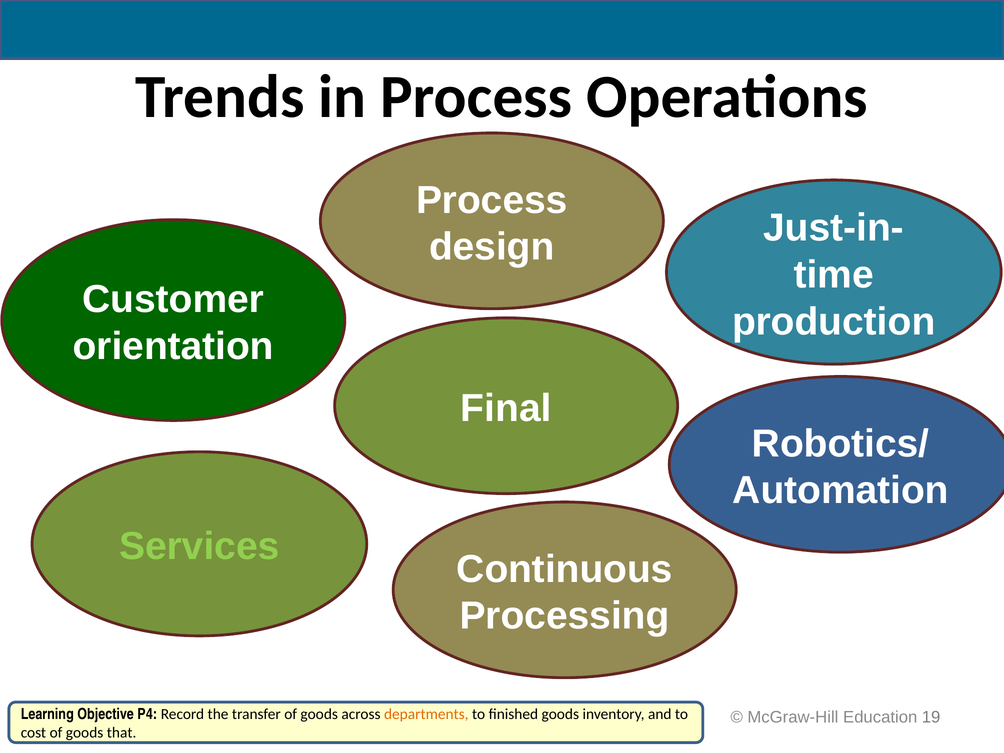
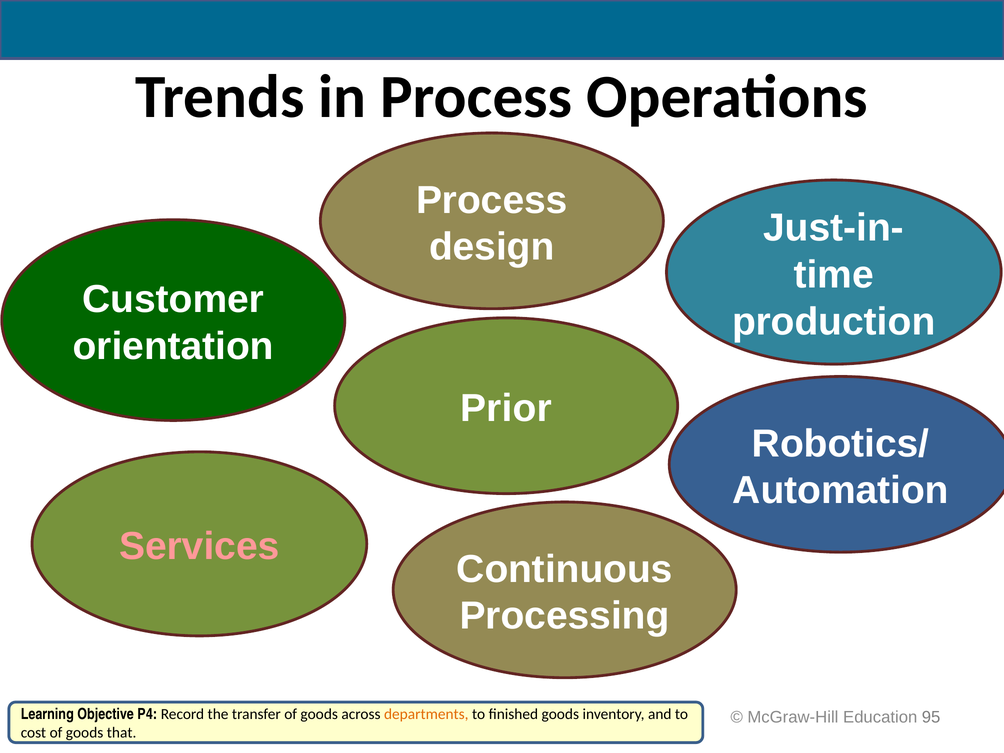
Final: Final -> Prior (506, 408)
Services colour: light green -> pink (199, 547)
19: 19 -> 95 (931, 717)
